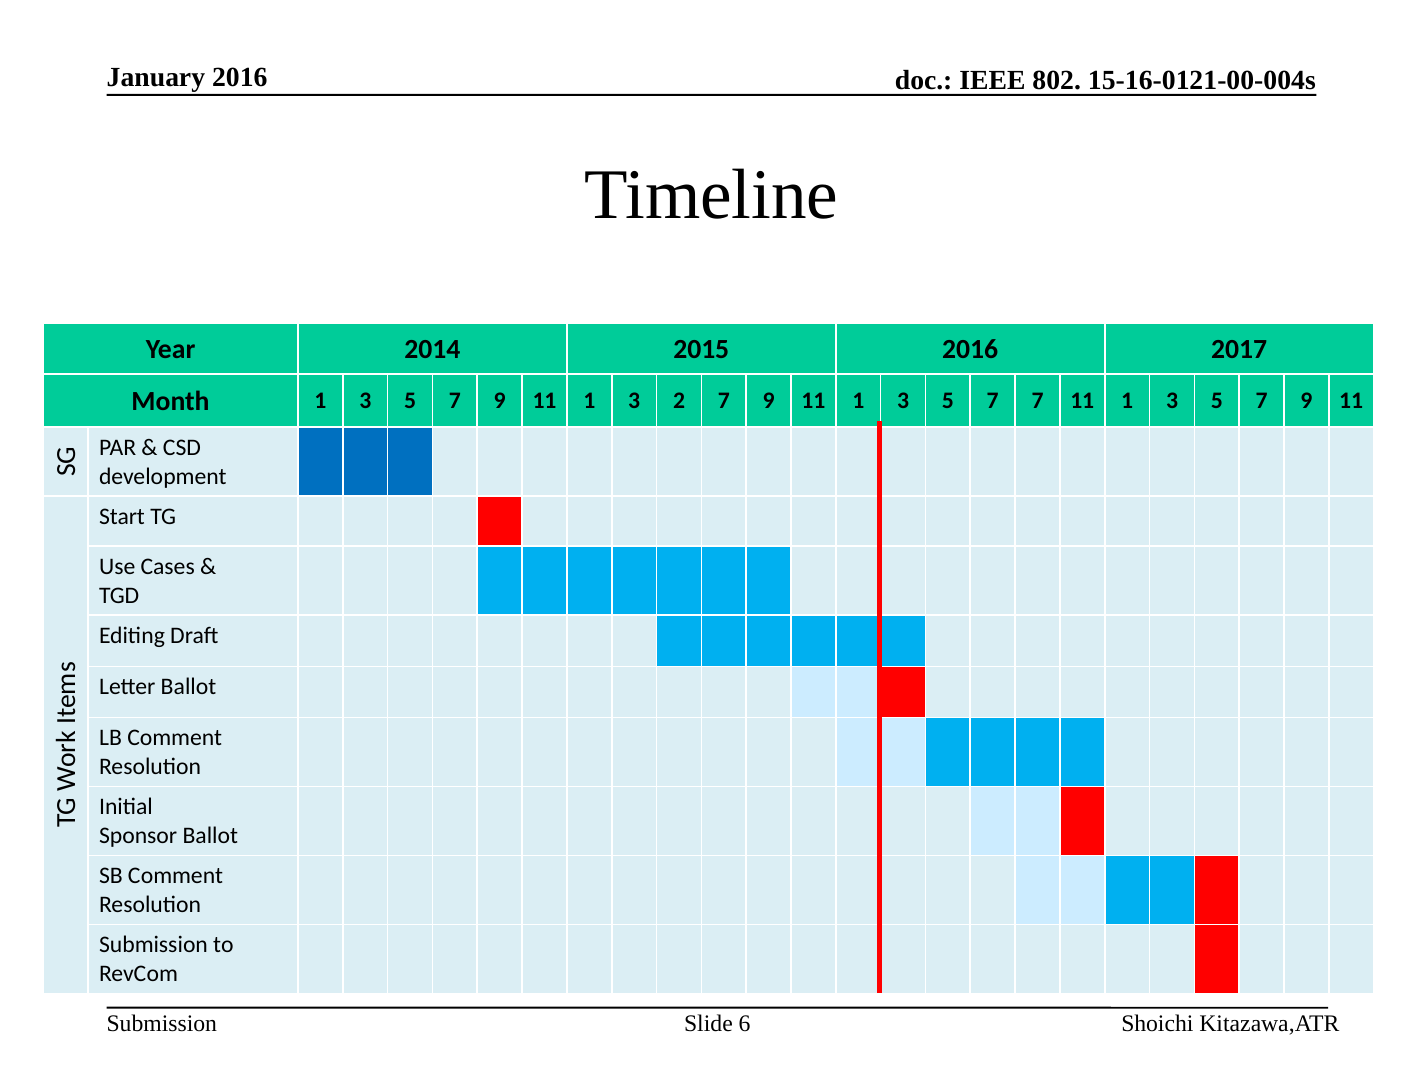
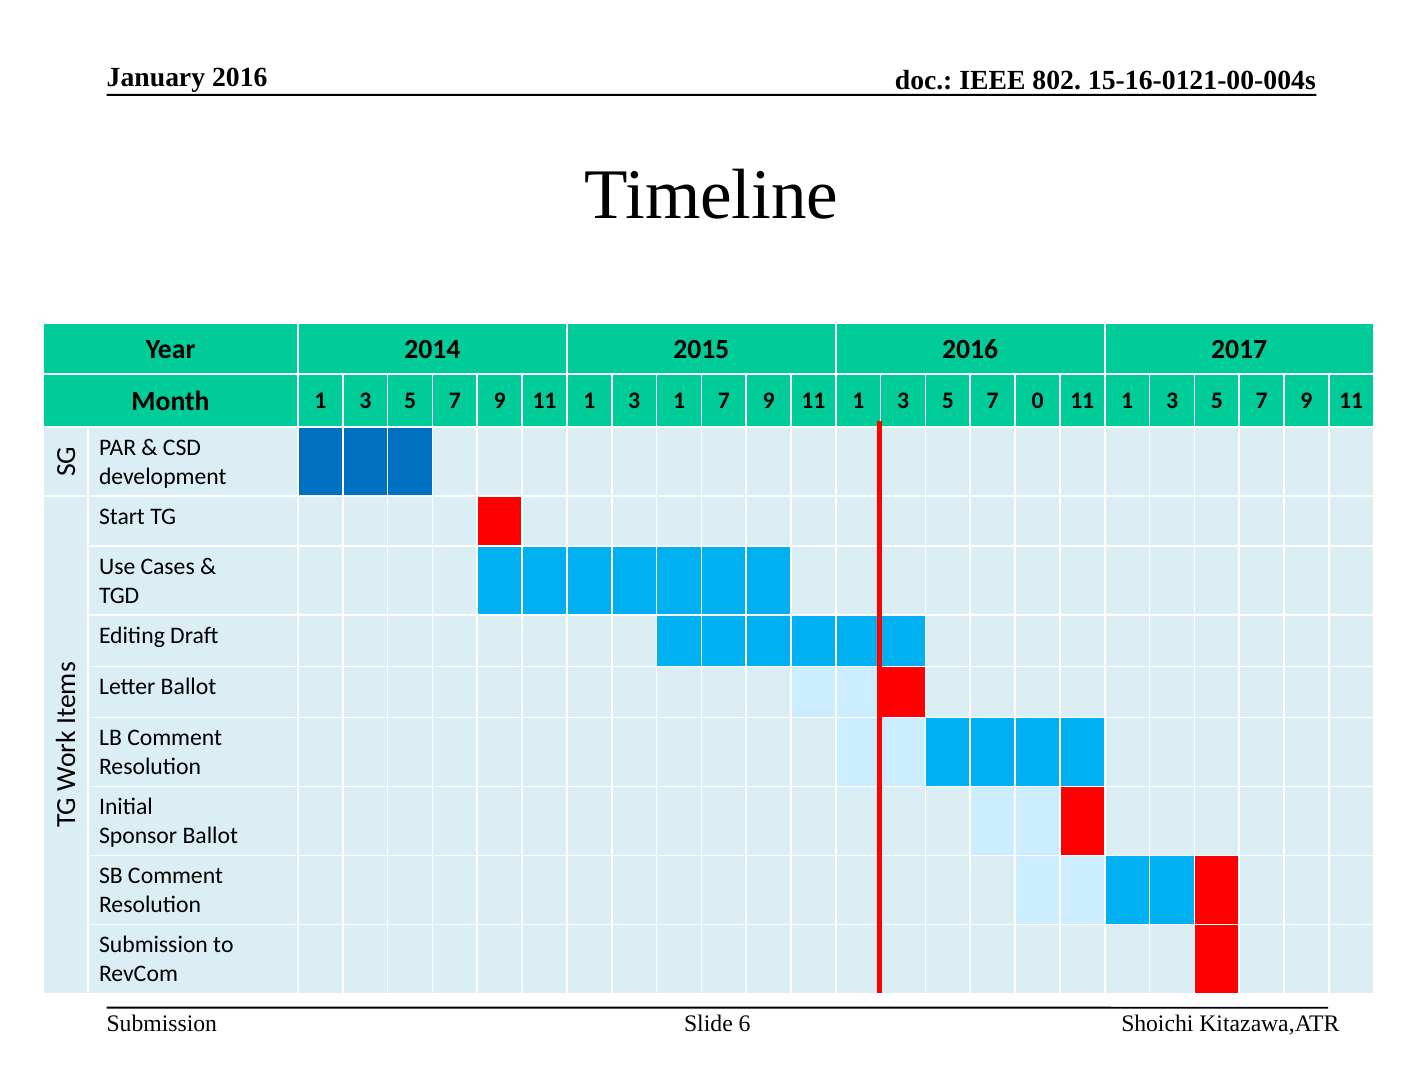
3 2: 2 -> 1 (679, 401)
7 7: 7 -> 0 (1038, 401)
